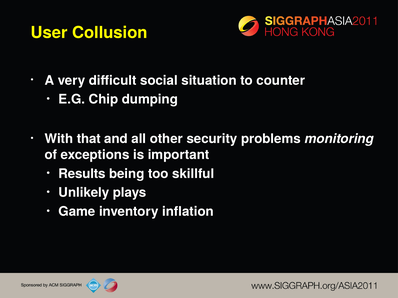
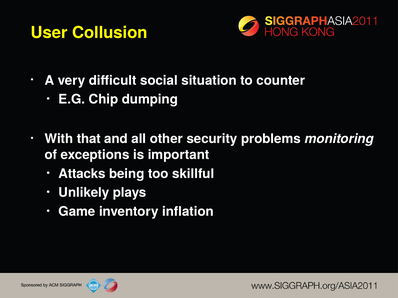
Results: Results -> Attacks (82, 174)
